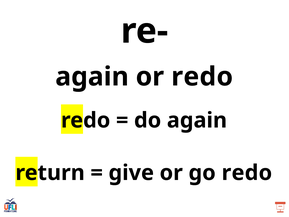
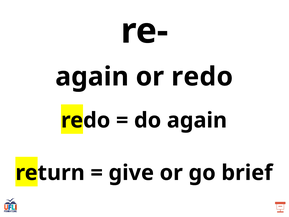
go redo: redo -> brief (247, 173)
